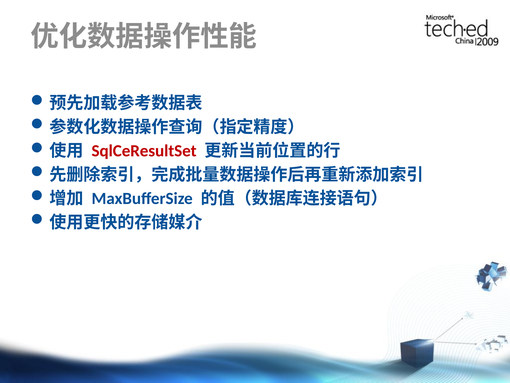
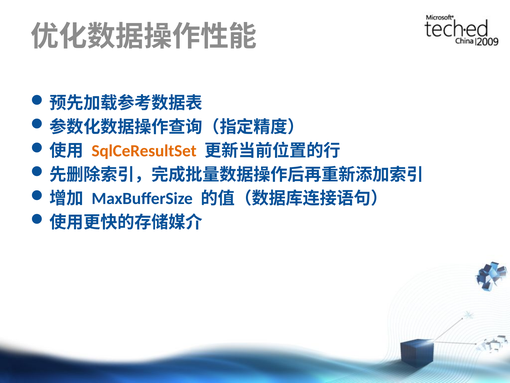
SqlCeResultSet colour: red -> orange (144, 151)
